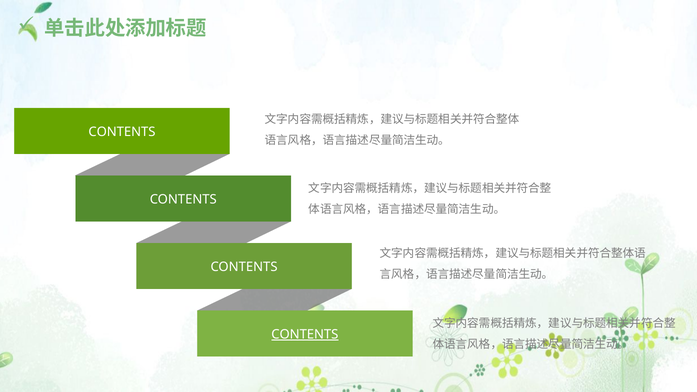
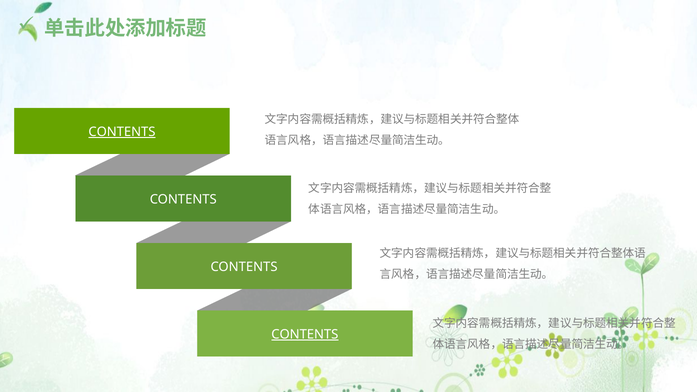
CONTENTS underline: none -> present (122, 132)
